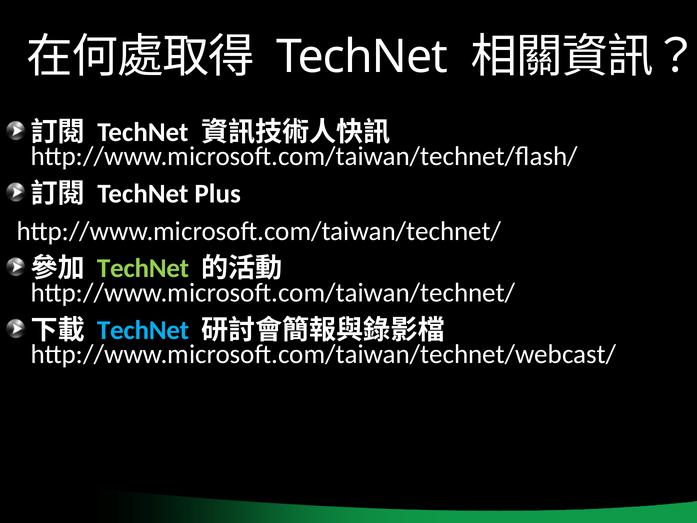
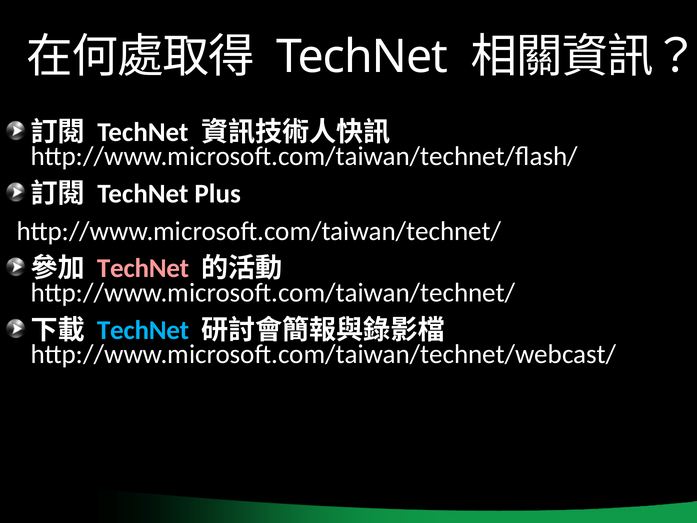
TechNet colour: light green -> pink (143, 268)
